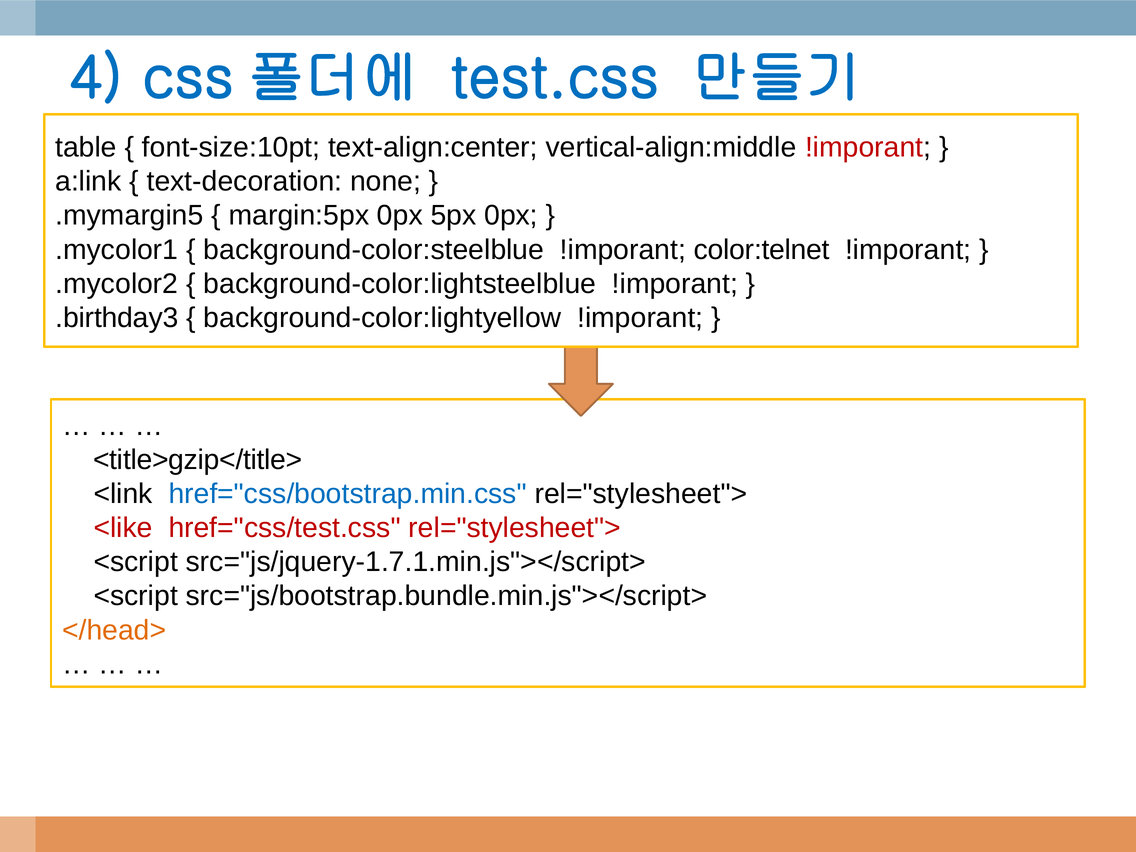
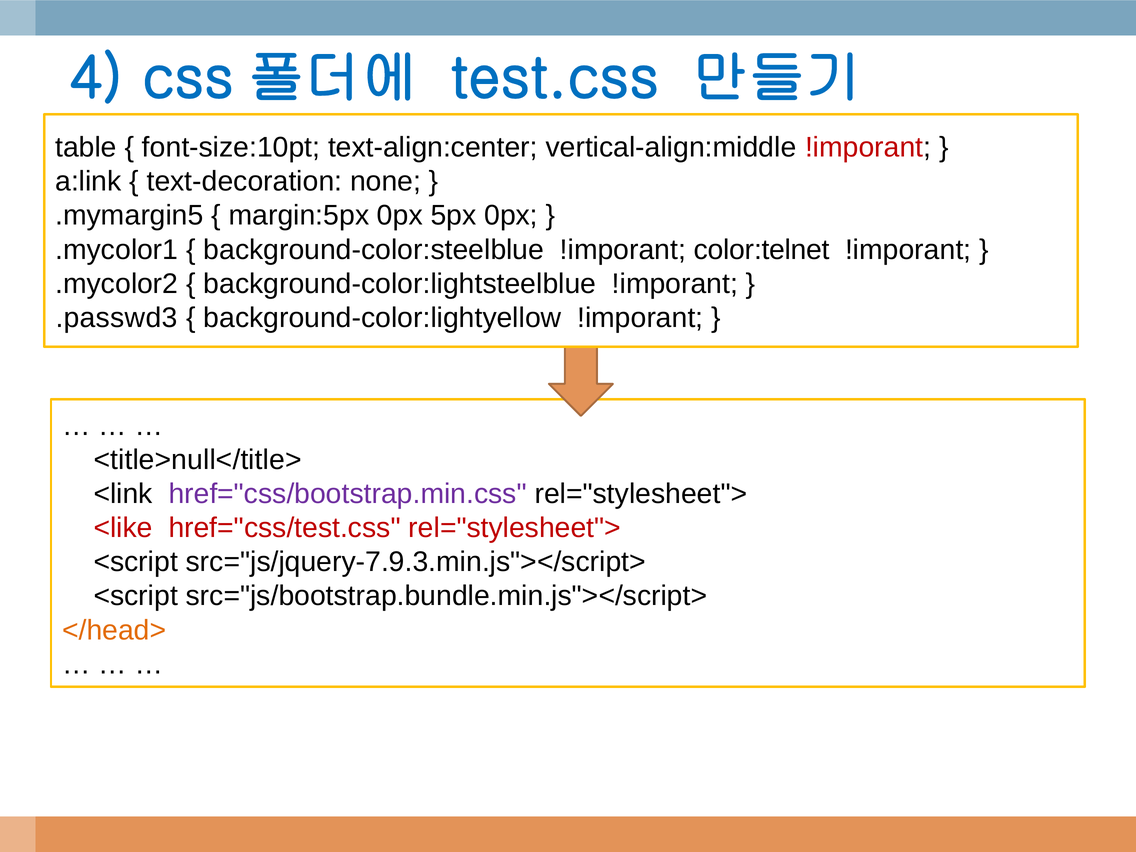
.birthday3: .birthday3 -> .passwd3 (117, 318)
<title>gzip</title>: <title>gzip</title> -> <title>null</title> (198, 460)
href="css/bootstrap.min.css colour: blue -> purple (348, 494)
src="js/jquery-1.7.1.min.js"></script>: src="js/jquery-1.7.1.min.js"></script> -> src="js/jquery-7.9.3.min.js"></script> (416, 562)
